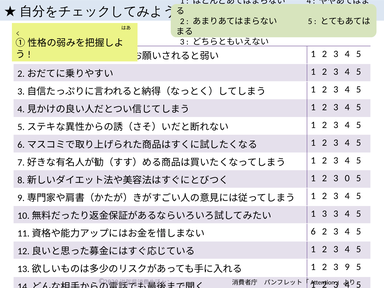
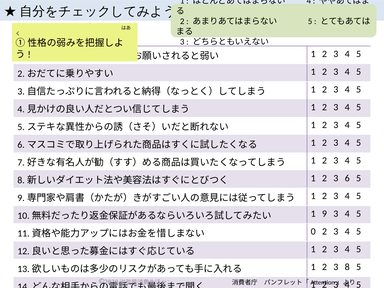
0: 0 -> 6 (347, 178)
1 3: 3 -> 9 (324, 214)
6: 6 -> 0 (313, 231)
9: 9 -> 8 (347, 267)
